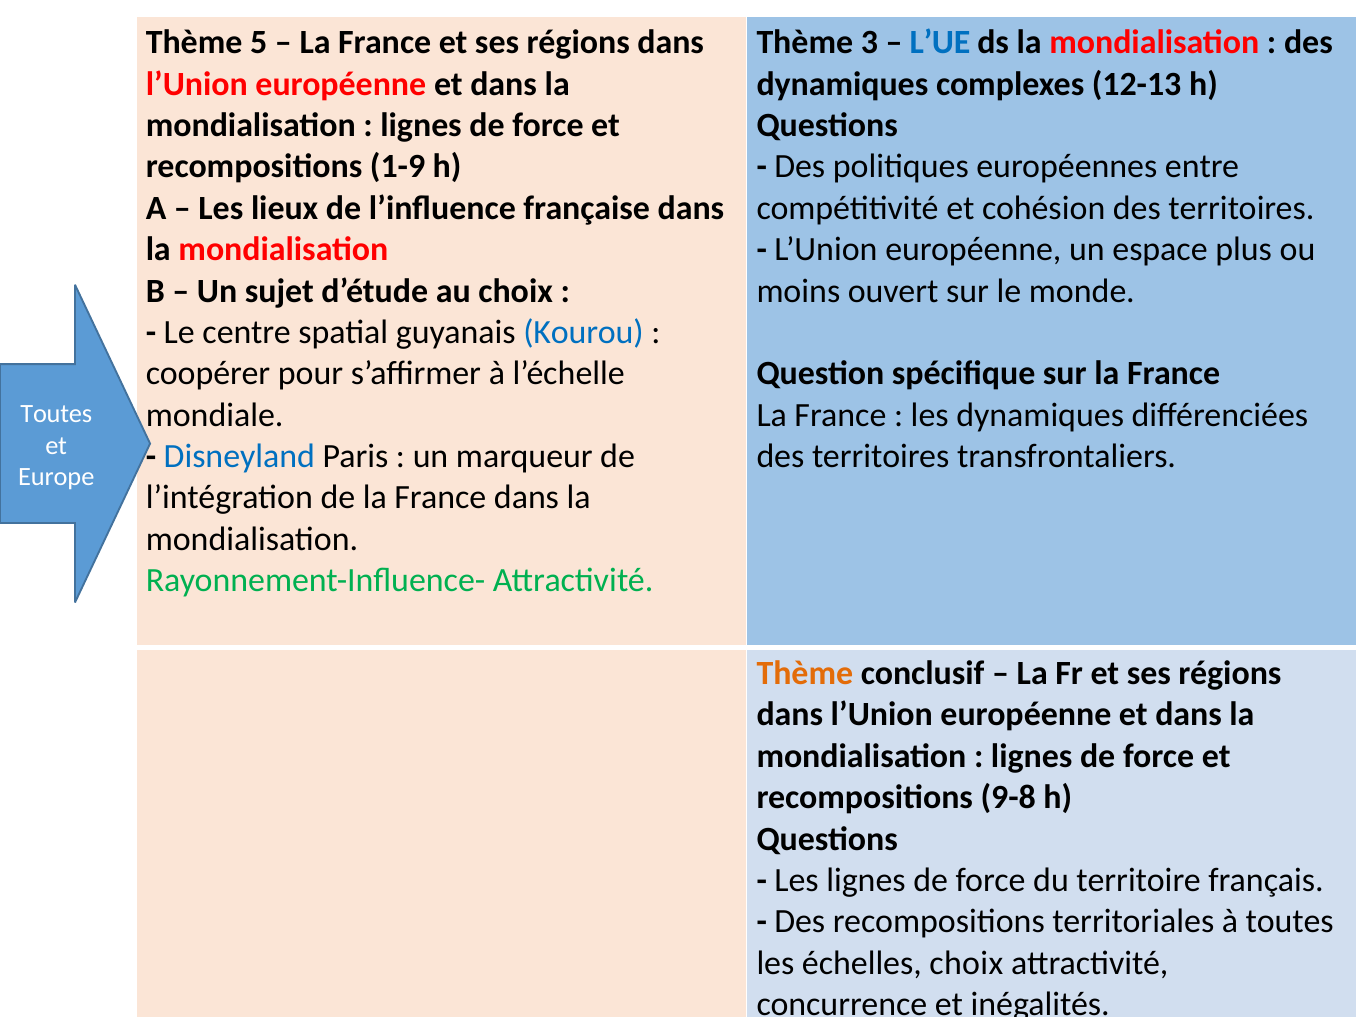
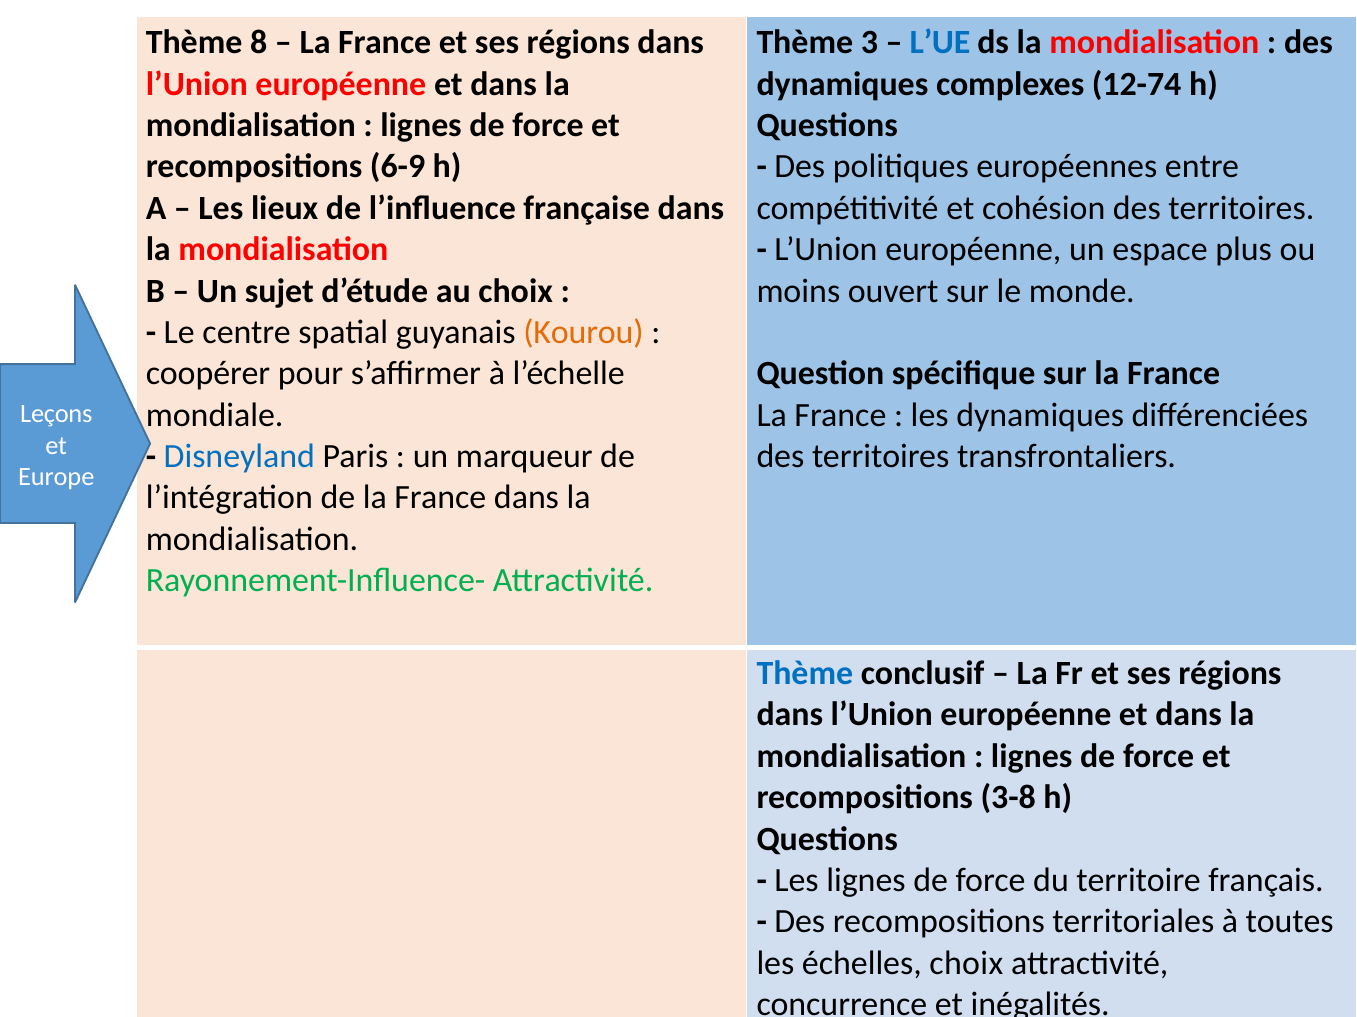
5: 5 -> 8 (259, 43)
12-13: 12-13 -> 12-74 (1137, 84)
1-9: 1-9 -> 6-9 (398, 167)
Kourou colour: blue -> orange (583, 332)
Toutes: Toutes -> Leçons (56, 414)
Thème colour: orange -> blue (805, 674)
9-8: 9-8 -> 3-8 (1008, 798)
